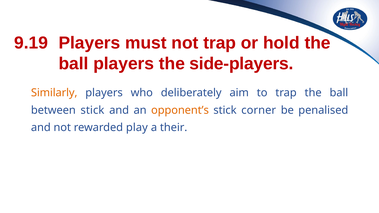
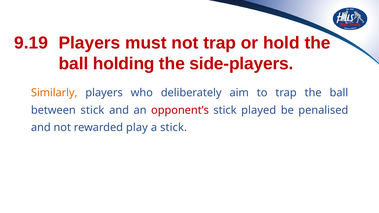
ball players: players -> holding (124, 64)
opponent’s colour: orange -> red (180, 110)
corner: corner -> played (259, 110)
a their: their -> stick (174, 128)
